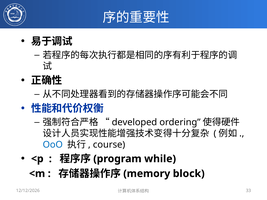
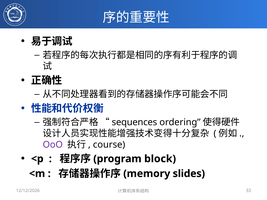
developed: developed -> sequences (134, 122)
OoO colour: blue -> purple (53, 145)
while: while -> block (160, 159)
block: block -> slides (189, 174)
